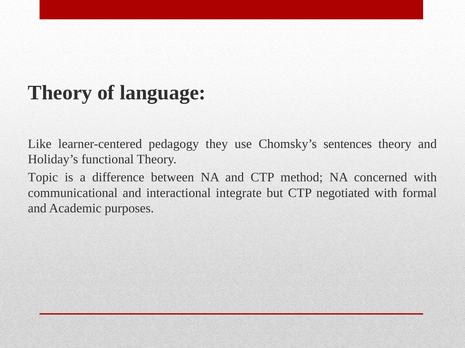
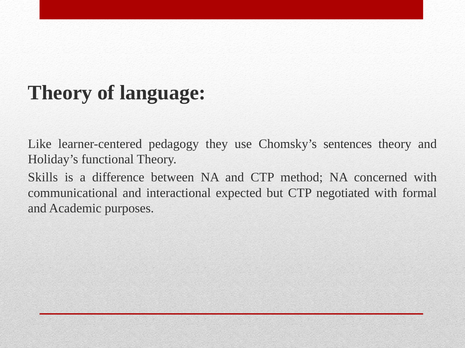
Topic: Topic -> Skills (43, 178)
integrate: integrate -> expected (239, 193)
